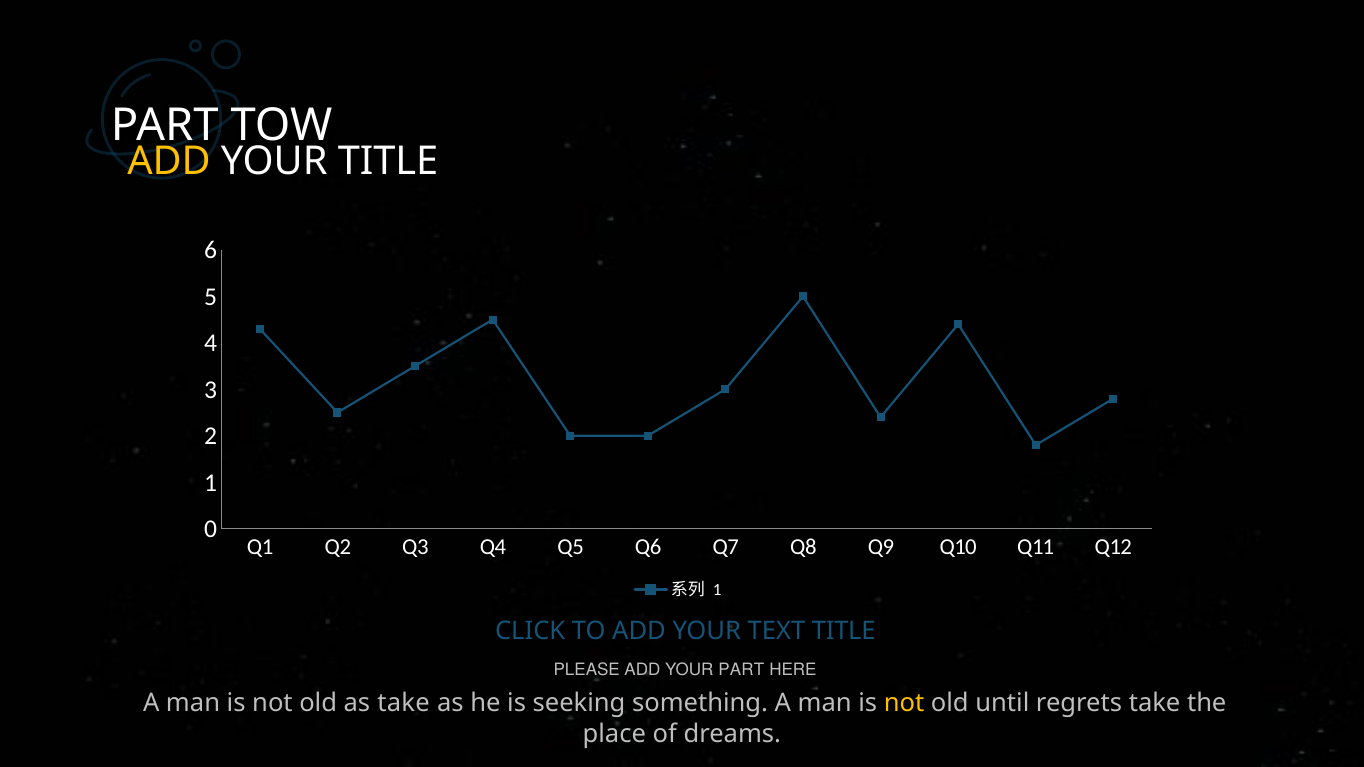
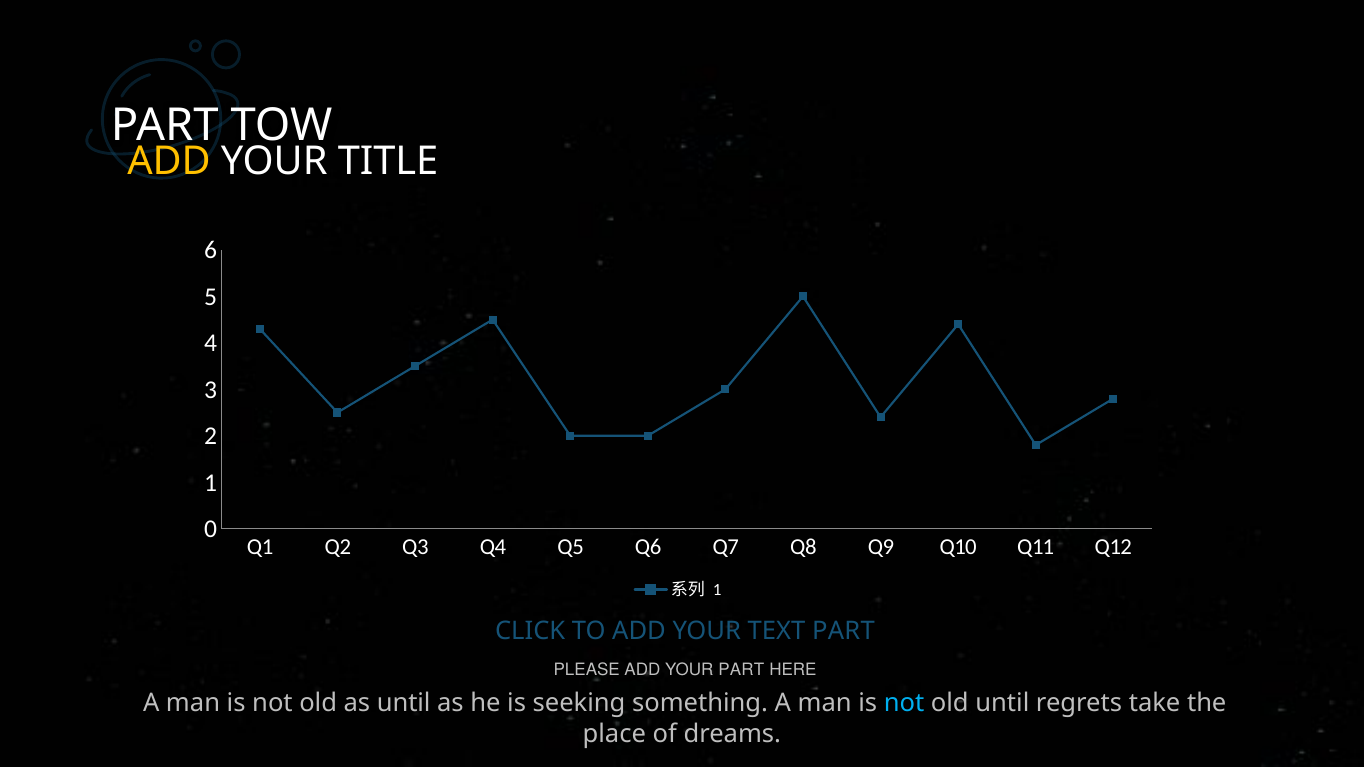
TEXT TITLE: TITLE -> PART (843, 631)
as take: take -> until (404, 704)
not colour: yellow -> light blue (904, 704)
